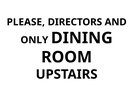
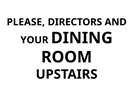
ONLY: ONLY -> YOUR (34, 40)
